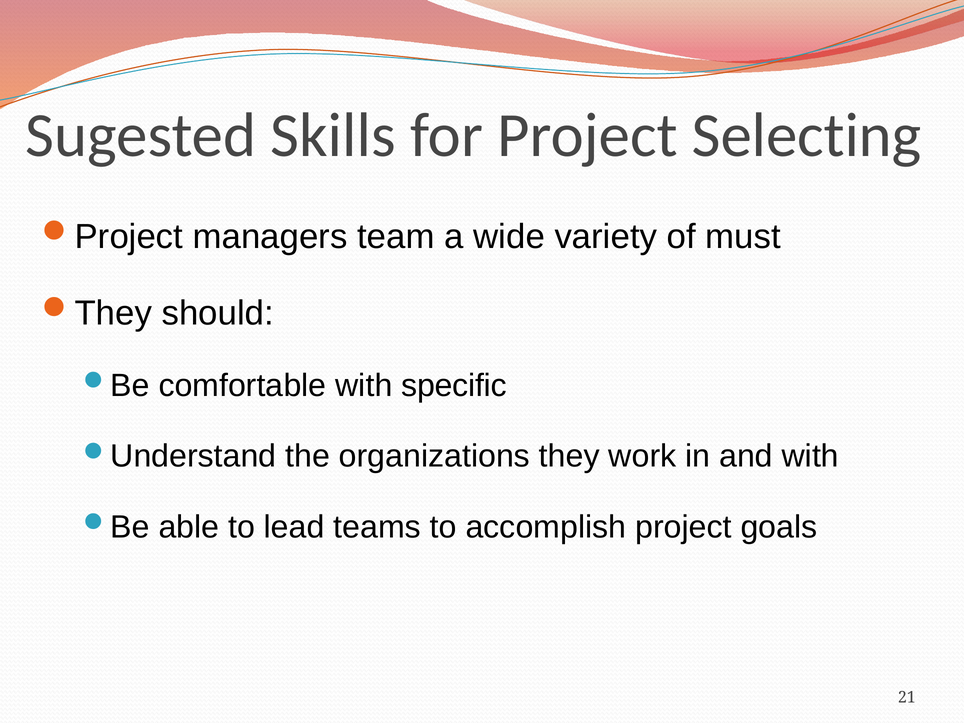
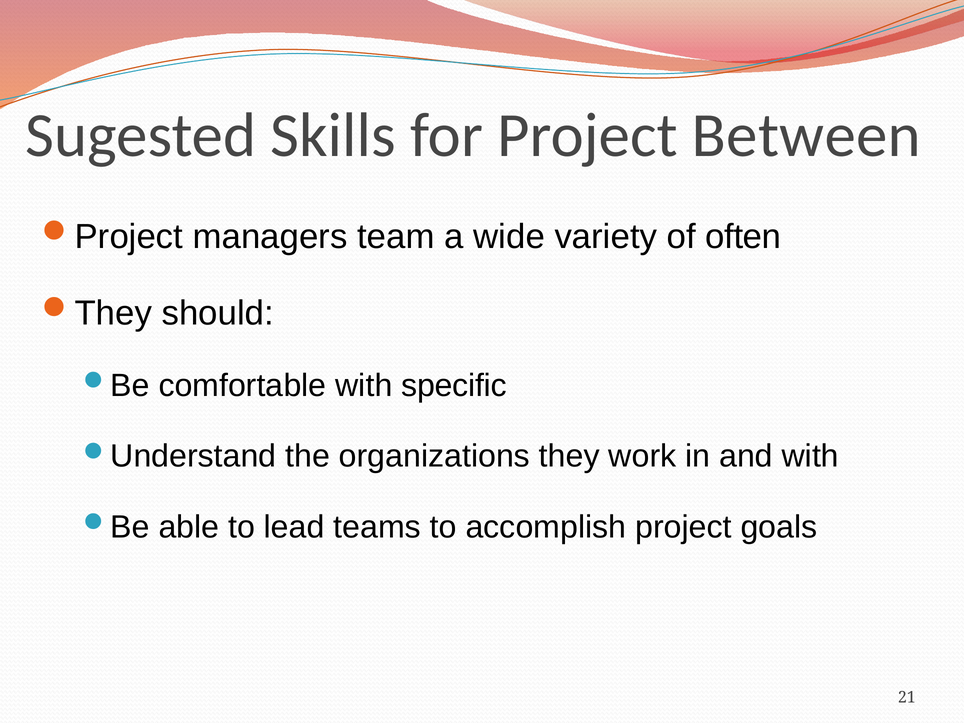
Selecting: Selecting -> Between (806, 135)
must: must -> often (743, 237)
